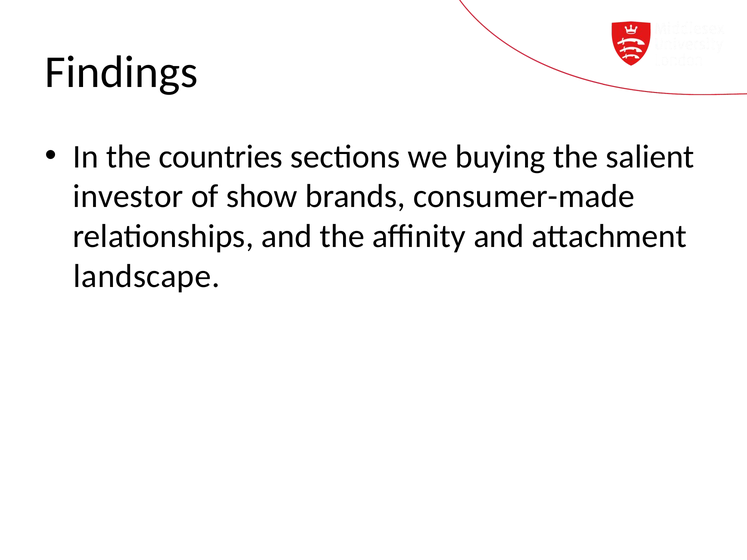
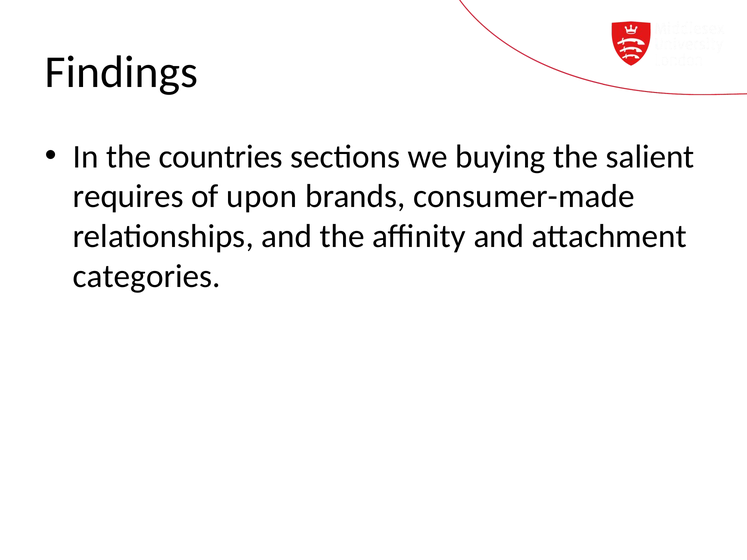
investor: investor -> requires (128, 197)
show: show -> upon (262, 197)
landscape: landscape -> categories (147, 276)
